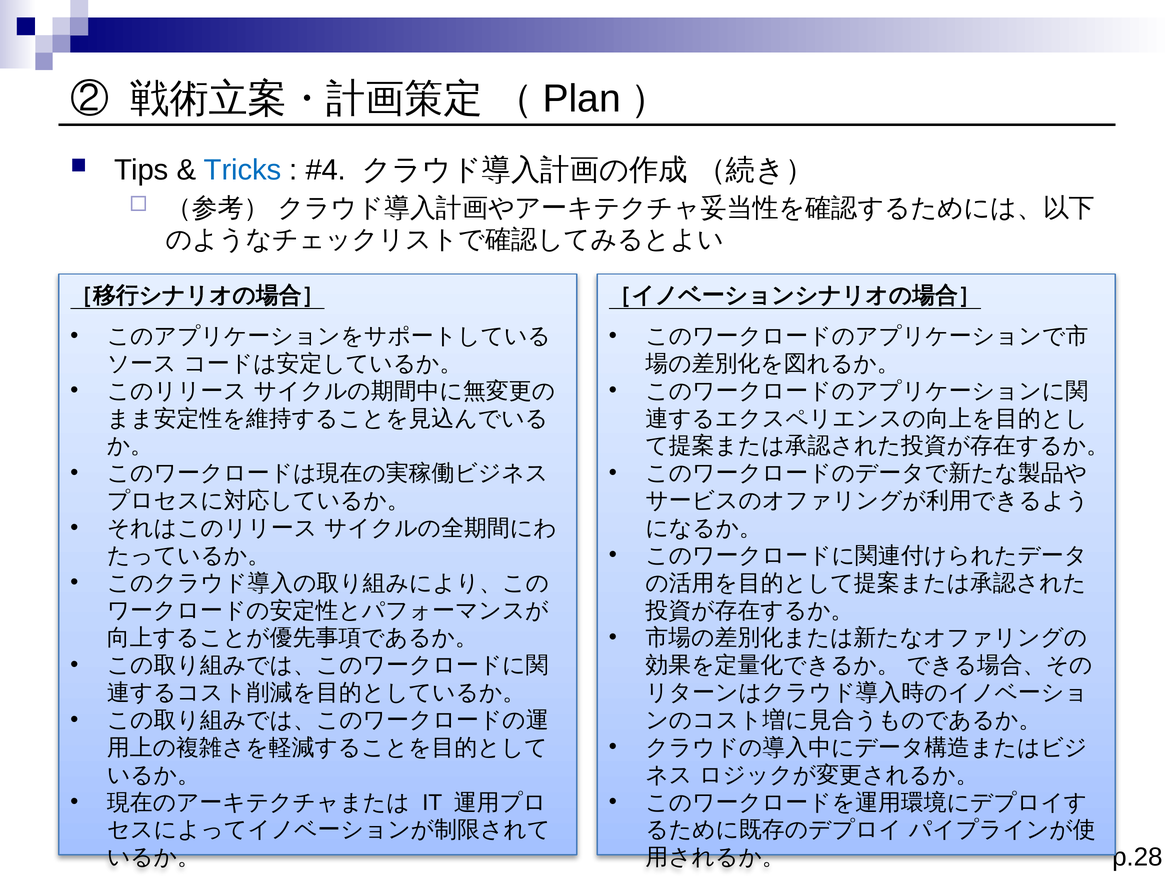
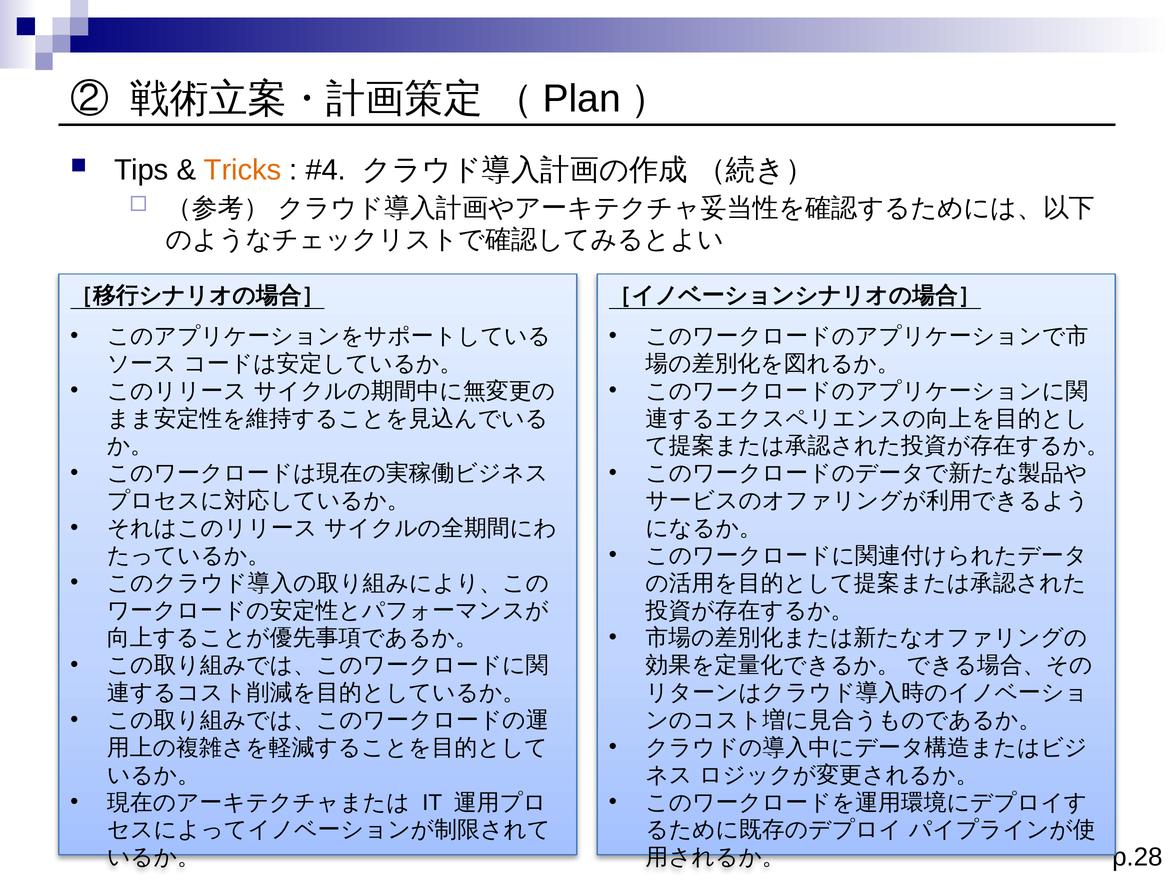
Tricks colour: blue -> orange (243, 170)
